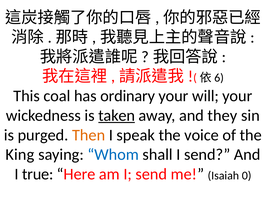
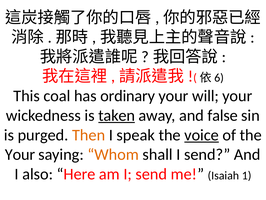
they: they -> false (223, 115)
voice underline: none -> present (202, 135)
King: King -> Your (20, 154)
Whom colour: blue -> orange (113, 154)
true: true -> also (38, 174)
0: 0 -> 1 (247, 175)
